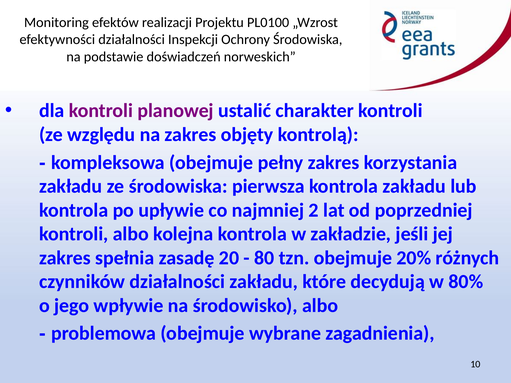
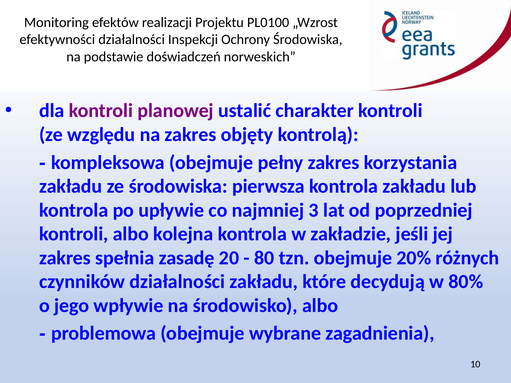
2: 2 -> 3 (314, 210)
